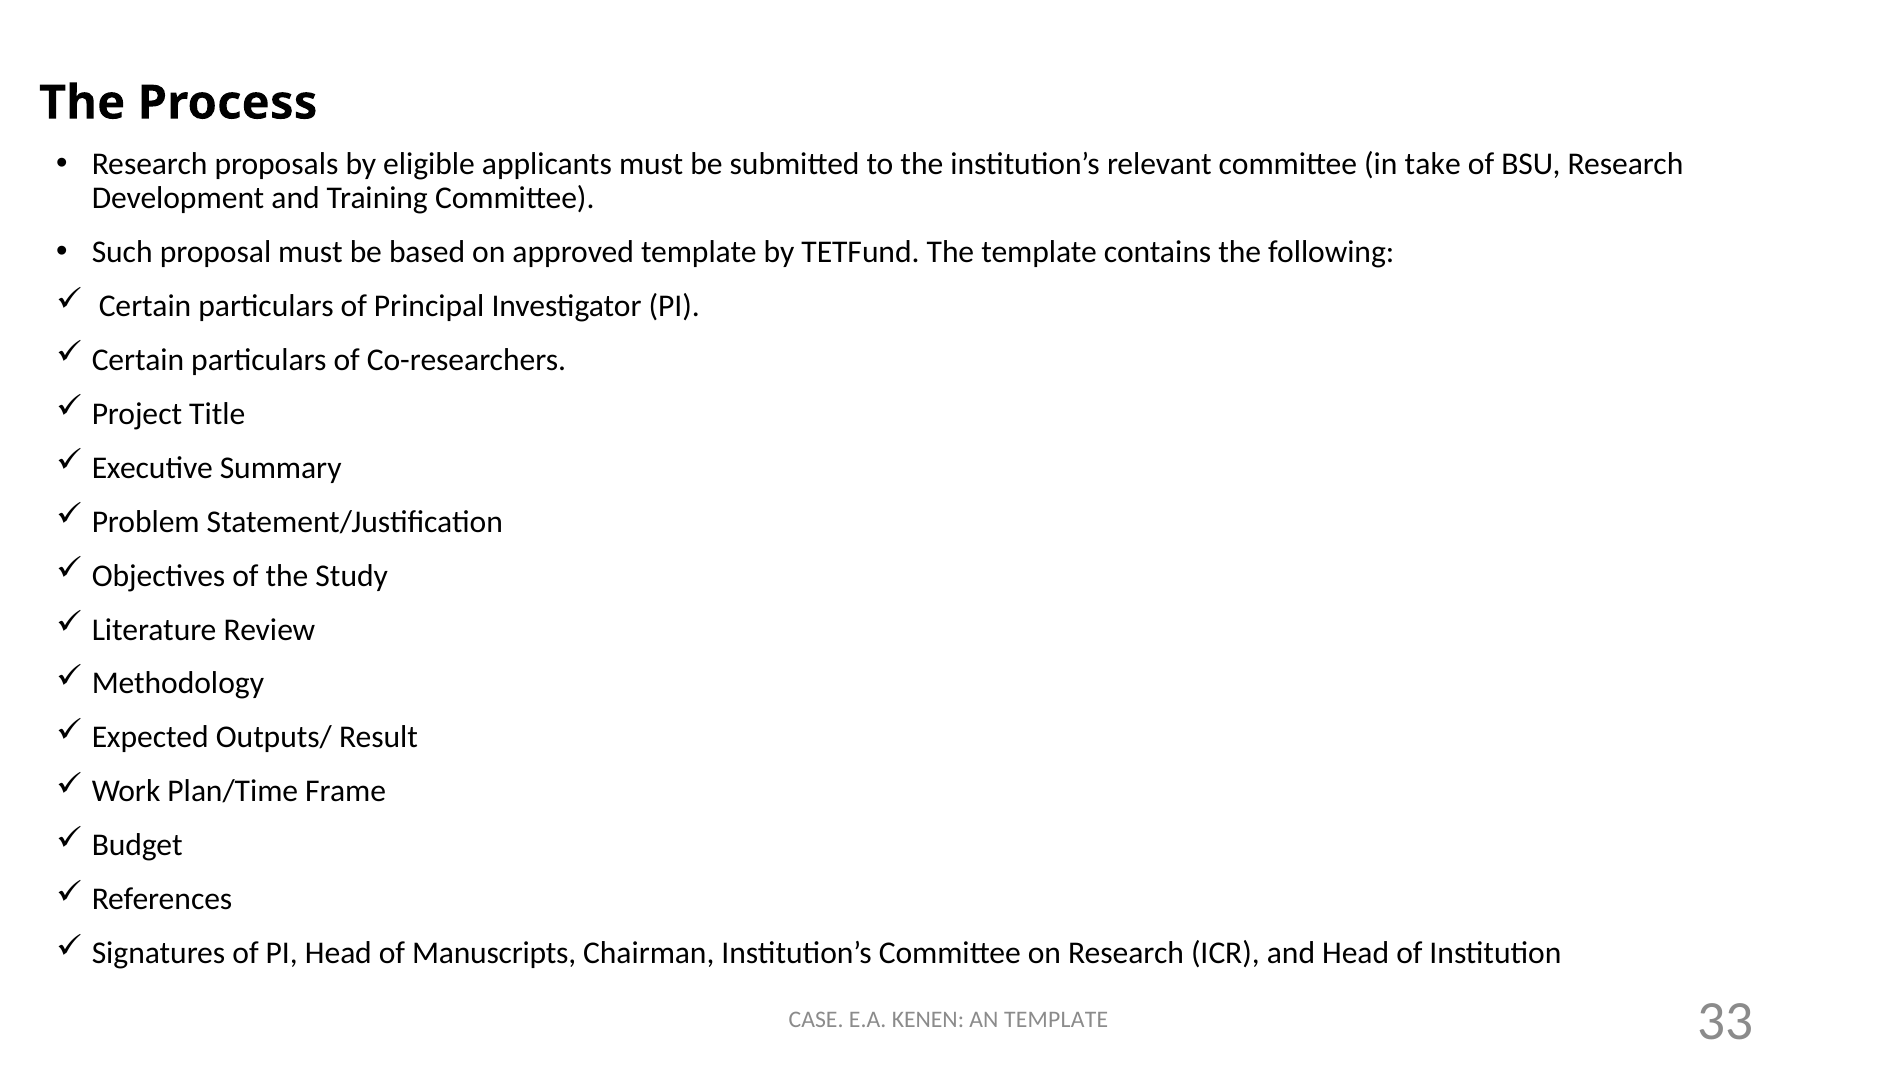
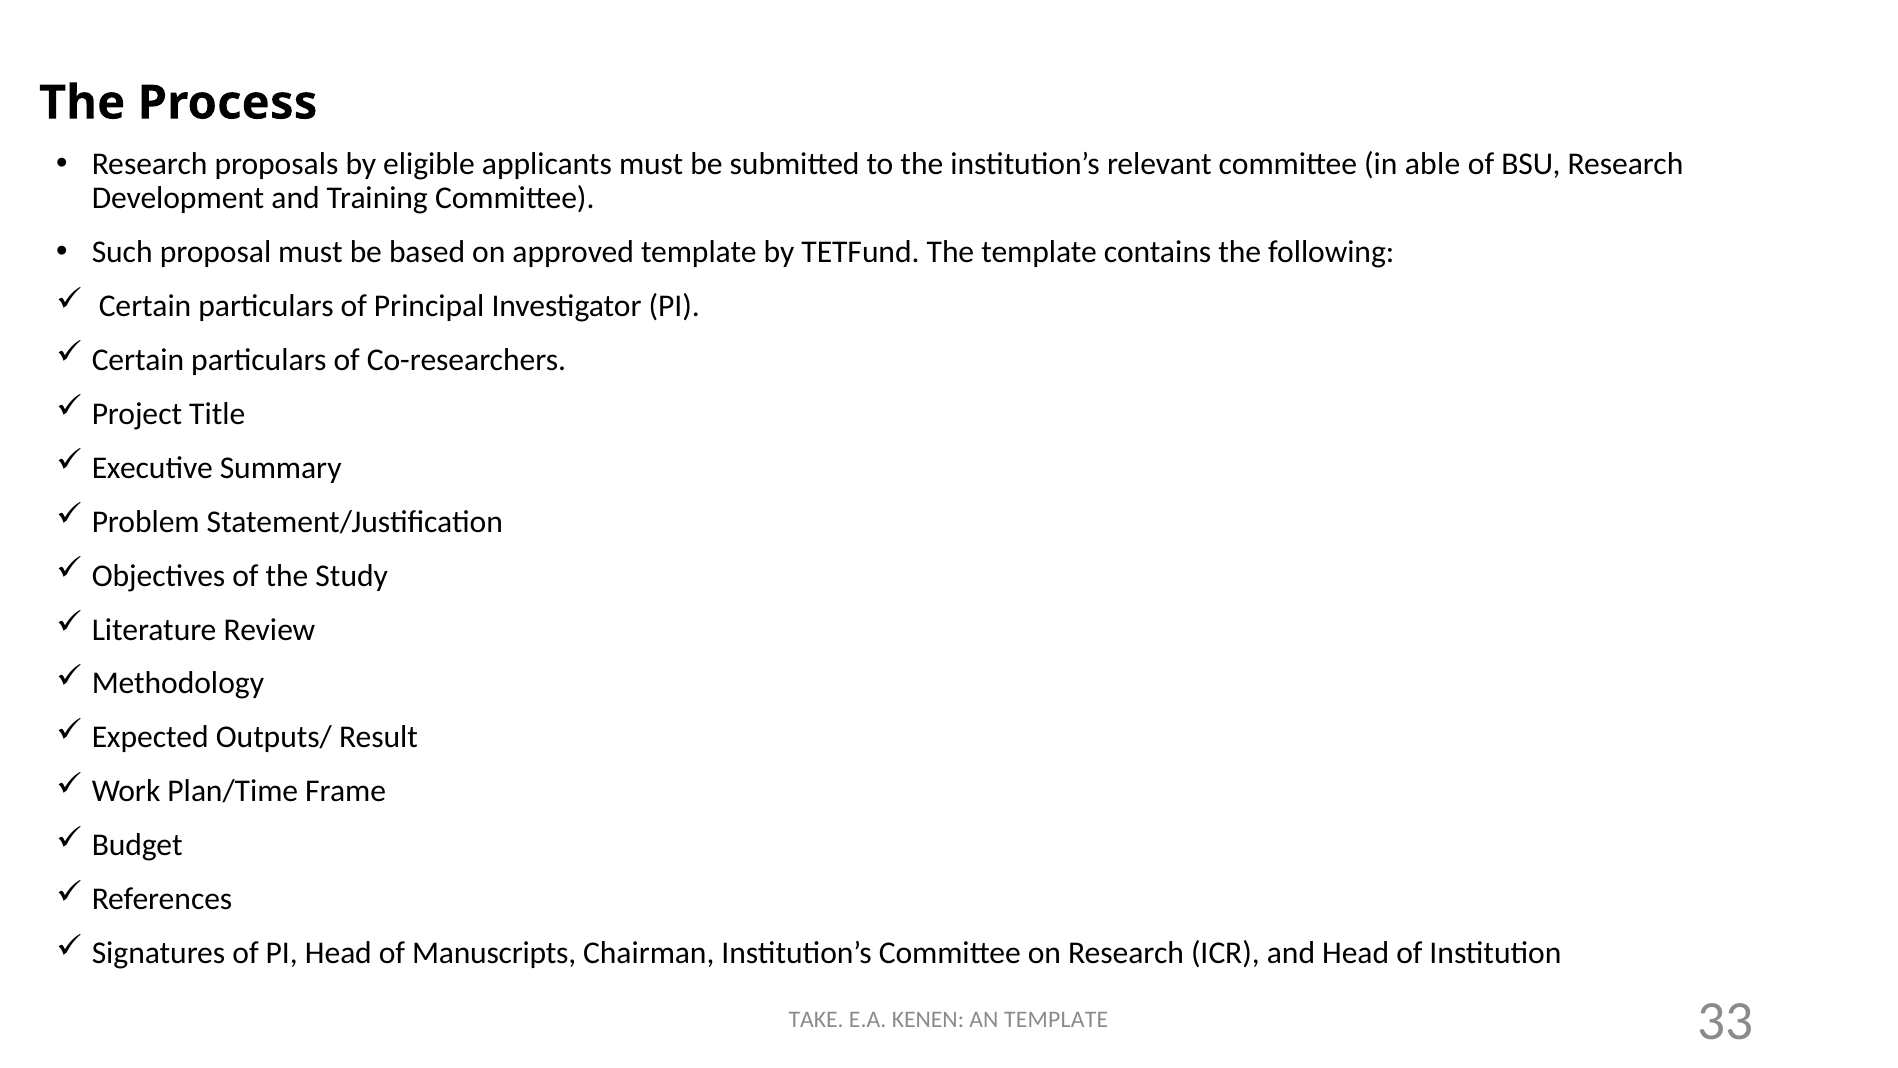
take: take -> able (1433, 164)
CASE: CASE -> TAKE (816, 1019)
